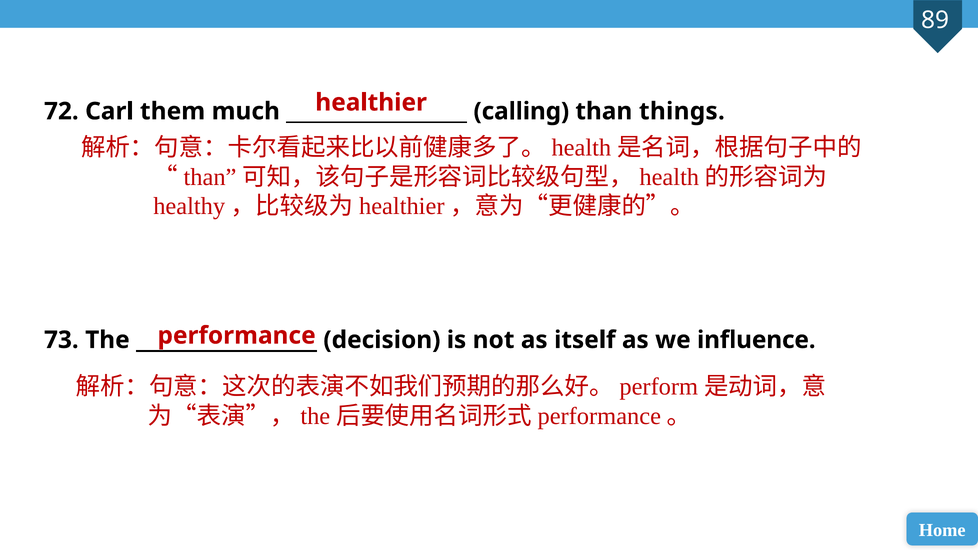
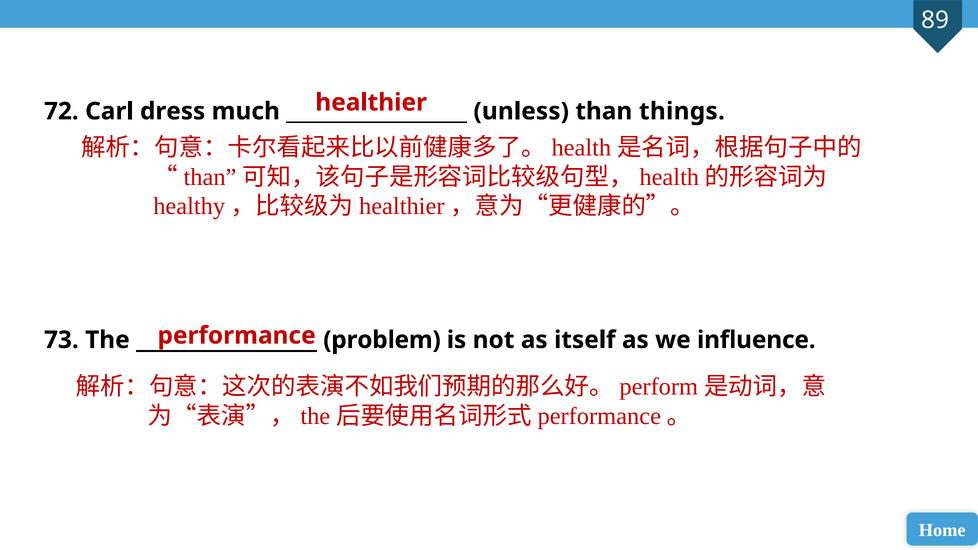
them: them -> dress (173, 111)
calling: calling -> unless (521, 111)
decision: decision -> problem (382, 340)
